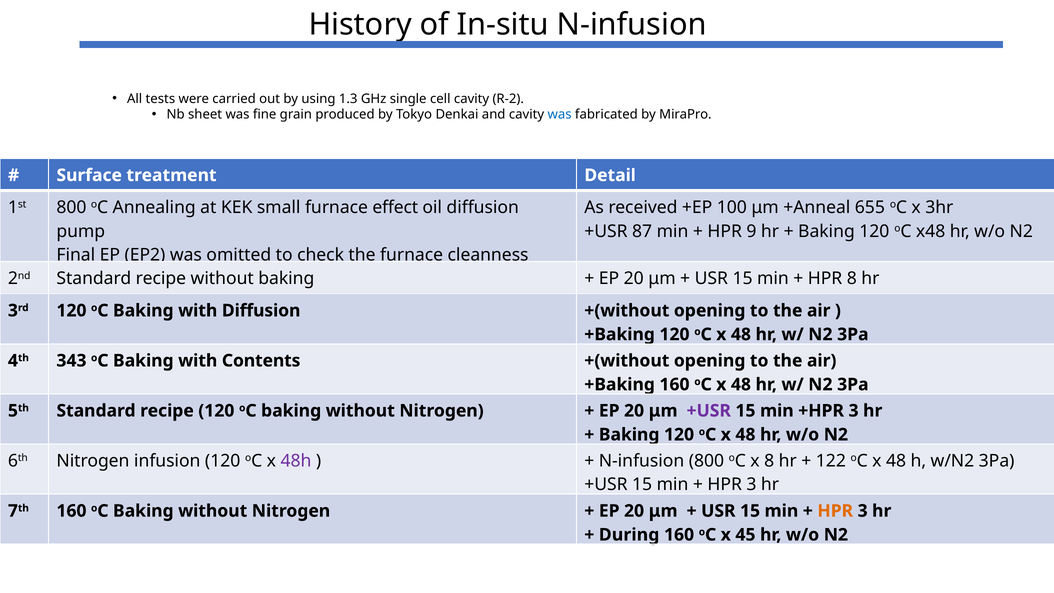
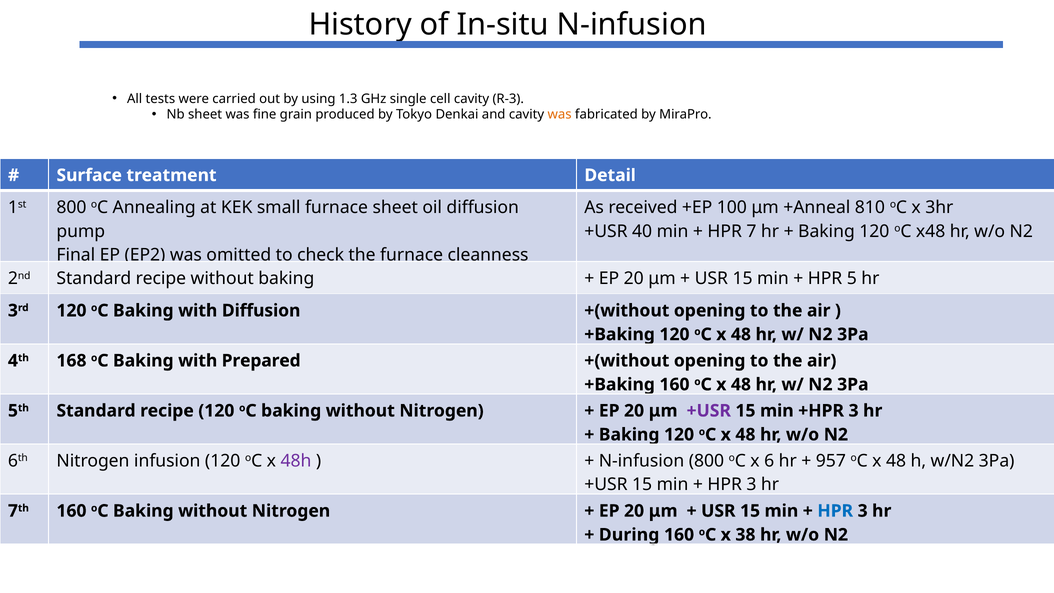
R-2: R-2 -> R-3 (508, 99)
was colour: blue -> orange (560, 114)
furnace effect: effect -> sheet (395, 207)
655: 655 -> 810 (870, 207)
87: 87 -> 40 (642, 231)
9: 9 -> 7 (751, 231)
HPR 8: 8 -> 5 (852, 278)
343: 343 -> 168 (71, 361)
Contents: Contents -> Prepared (261, 361)
x 8: 8 -> 6 (769, 461)
122: 122 -> 957 (831, 461)
HPR colour: orange -> blue (835, 511)
45: 45 -> 38 (745, 535)
